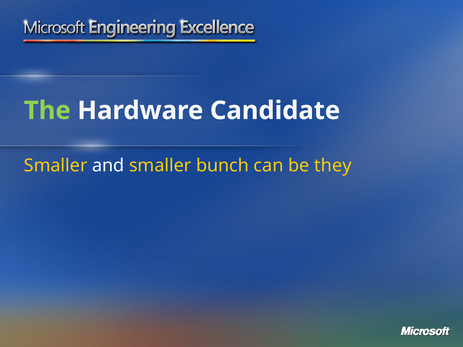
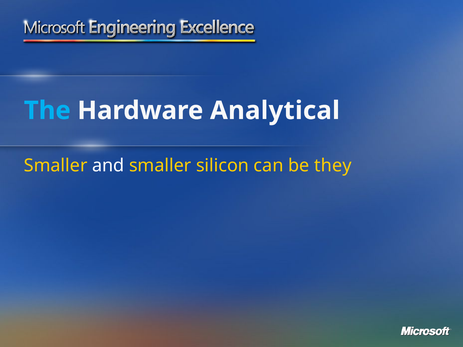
The colour: light green -> light blue (47, 111)
Candidate: Candidate -> Analytical (275, 111)
bunch: bunch -> silicon (223, 166)
